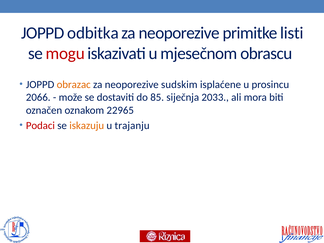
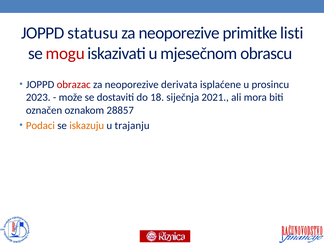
odbitka: odbitka -> statusu (93, 33)
obrazac colour: orange -> red (74, 84)
sudskim: sudskim -> derivata (179, 84)
2066: 2066 -> 2023 (38, 97)
85: 85 -> 18 (157, 97)
2033: 2033 -> 2021 (215, 97)
22965: 22965 -> 28857 (120, 110)
Podaci colour: red -> orange (40, 125)
